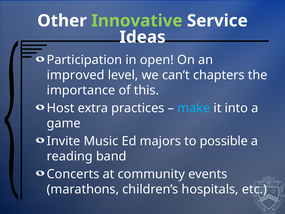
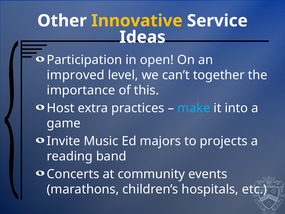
Innovative colour: light green -> yellow (137, 21)
chapters: chapters -> together (219, 75)
possible: possible -> projects (224, 141)
